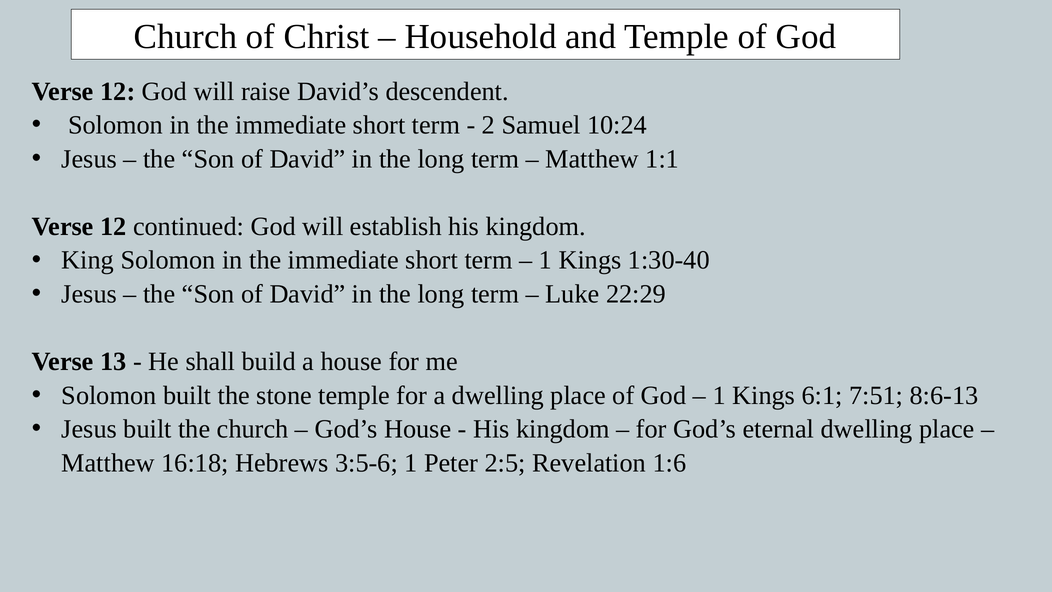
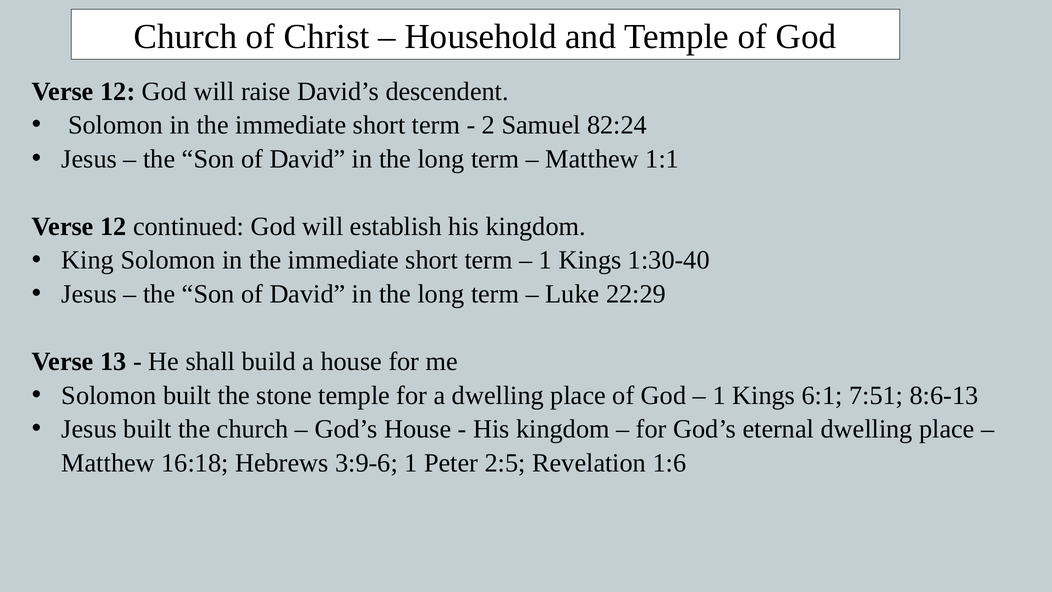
10:24: 10:24 -> 82:24 (617, 125)
3:5-6: 3:5-6 -> 3:9-6 (367, 463)
